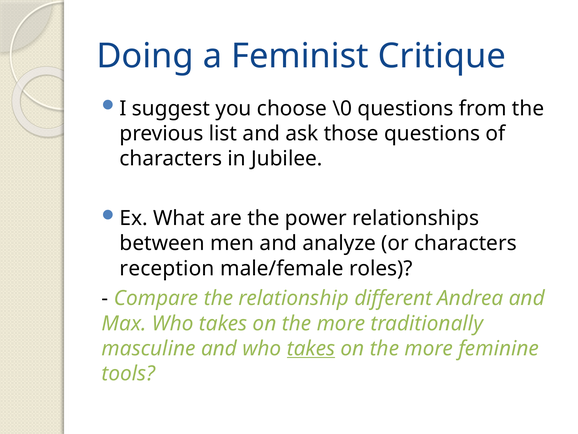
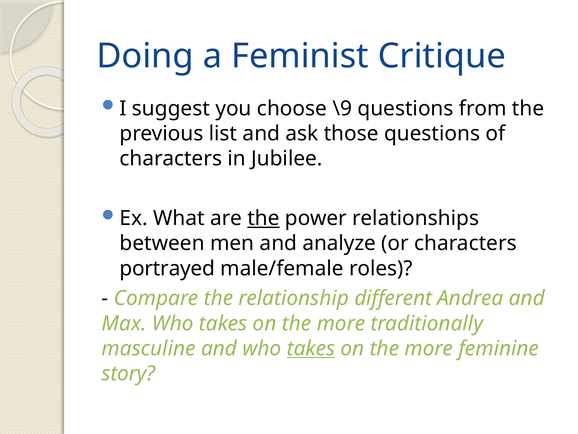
\0: \0 -> \9 (342, 108)
the underline: none -> present (263, 218)
reception: reception -> portrayed (167, 268)
tools: tools -> story (128, 373)
